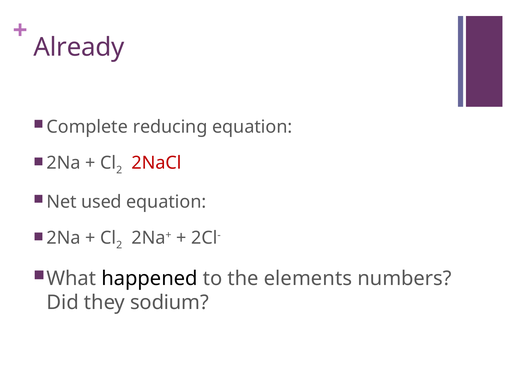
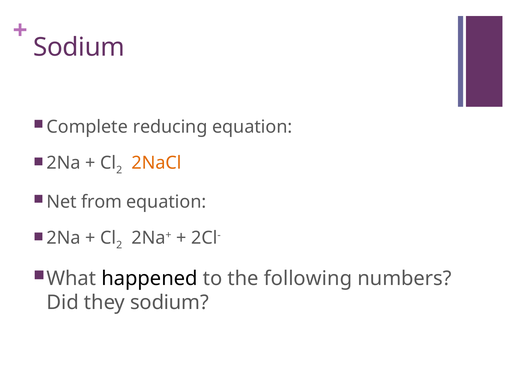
Already: Already -> Sodium (79, 47)
2NaCl colour: red -> orange (157, 163)
used: used -> from (101, 202)
elements: elements -> following (308, 279)
